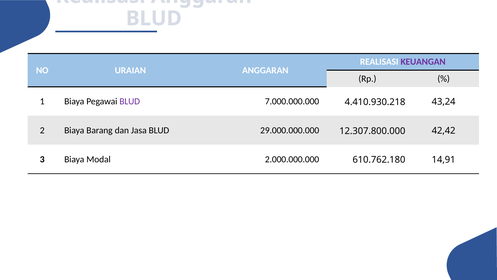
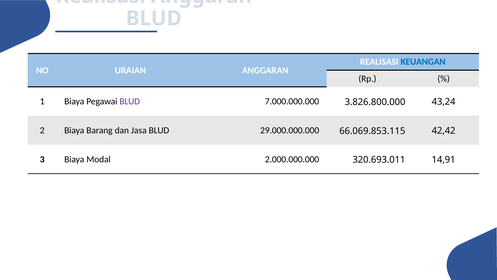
KEUANGAN colour: purple -> blue (423, 62)
4.410.930.218: 4.410.930.218 -> 3.826.800.000 (375, 102)
12.307.800.000: 12.307.800.000 -> 66.069.853.115 (372, 131)
610.762.180: 610.762.180 -> 320.693.011 (379, 160)
